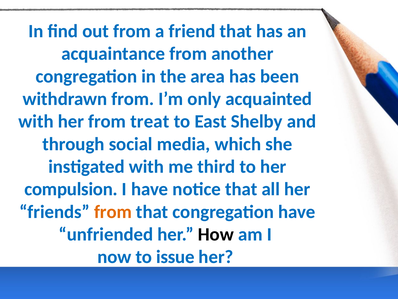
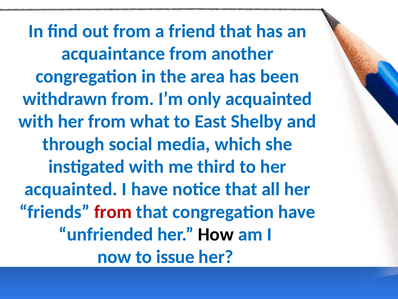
treat: treat -> what (150, 121)
compulsion: compulsion -> acquainted (71, 189)
from colour: orange -> red (113, 212)
